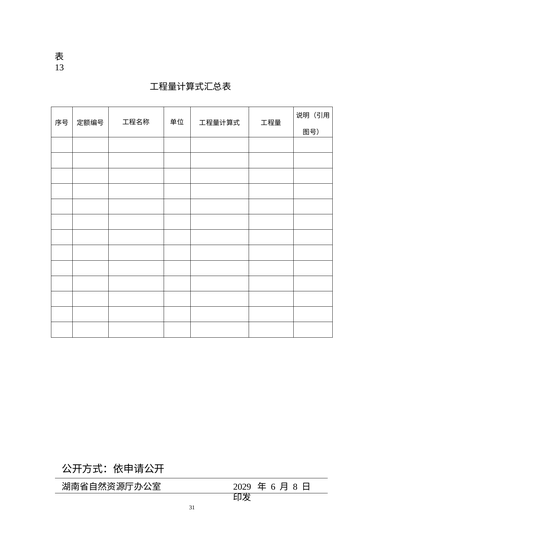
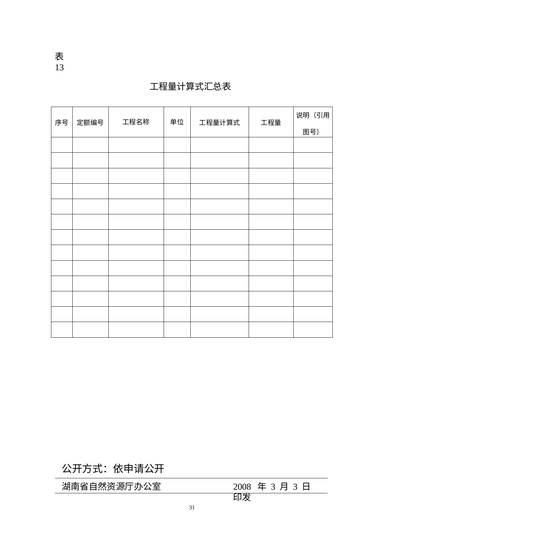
2029: 2029 -> 2008 (242, 487)
6: 6 -> 3 (273, 487)
8: 8 -> 3 (295, 487)
